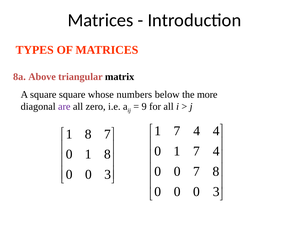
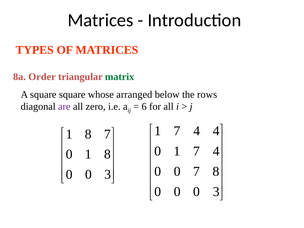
Above: Above -> Order (42, 77)
matrix colour: black -> green (120, 77)
numbers: numbers -> arranged (134, 94)
more: more -> rows (207, 94)
9: 9 -> 6 (144, 107)
